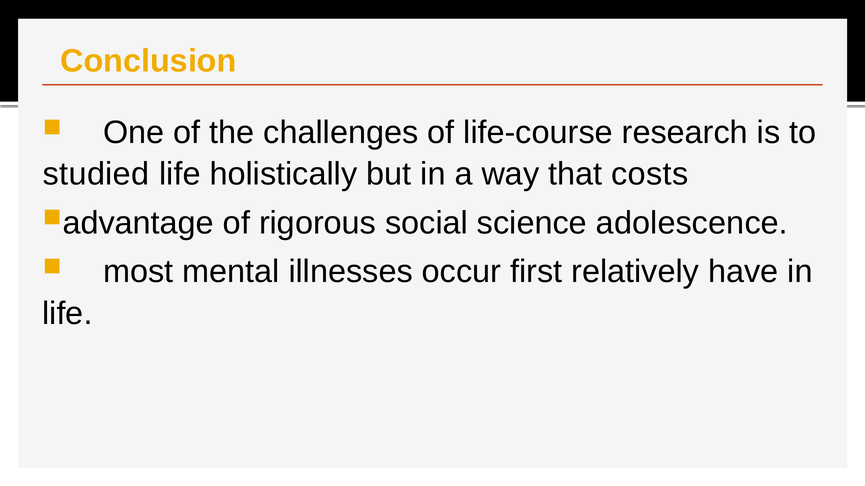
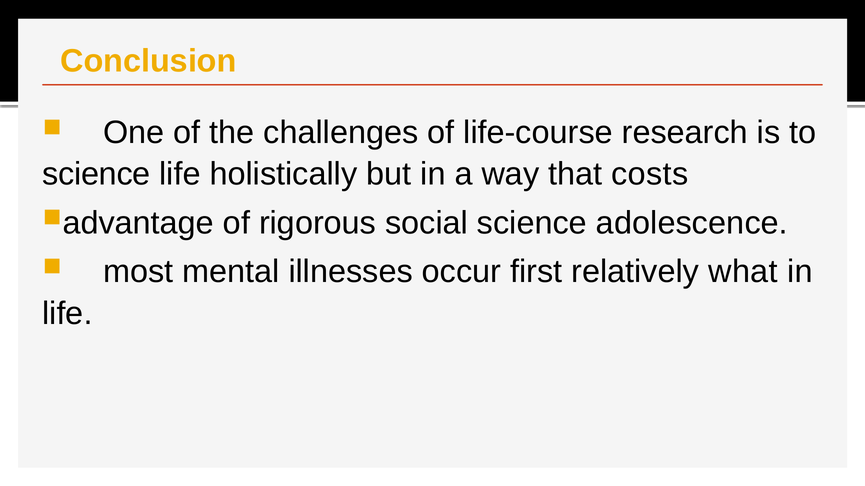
studied: studied -> science (96, 174)
have: have -> what (743, 272)
